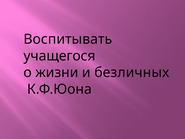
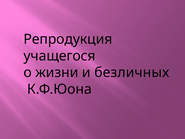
Воспитывать: Воспитывать -> Репродукция (68, 39)
